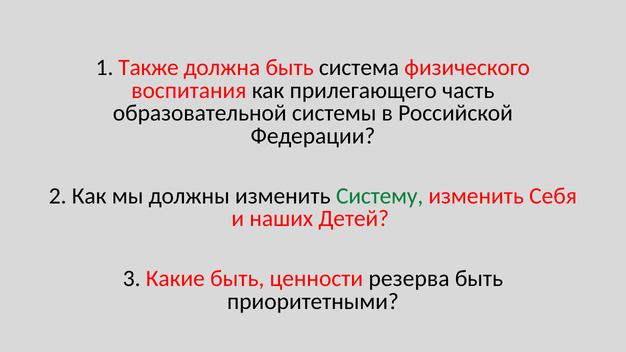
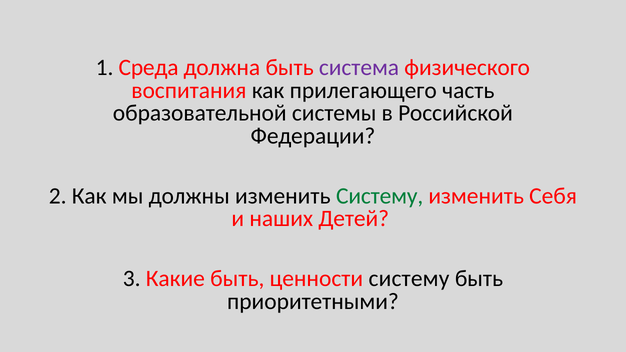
Также: Также -> Среда (149, 68)
система colour: black -> purple (359, 68)
ценности резерва: резерва -> систему (409, 279)
